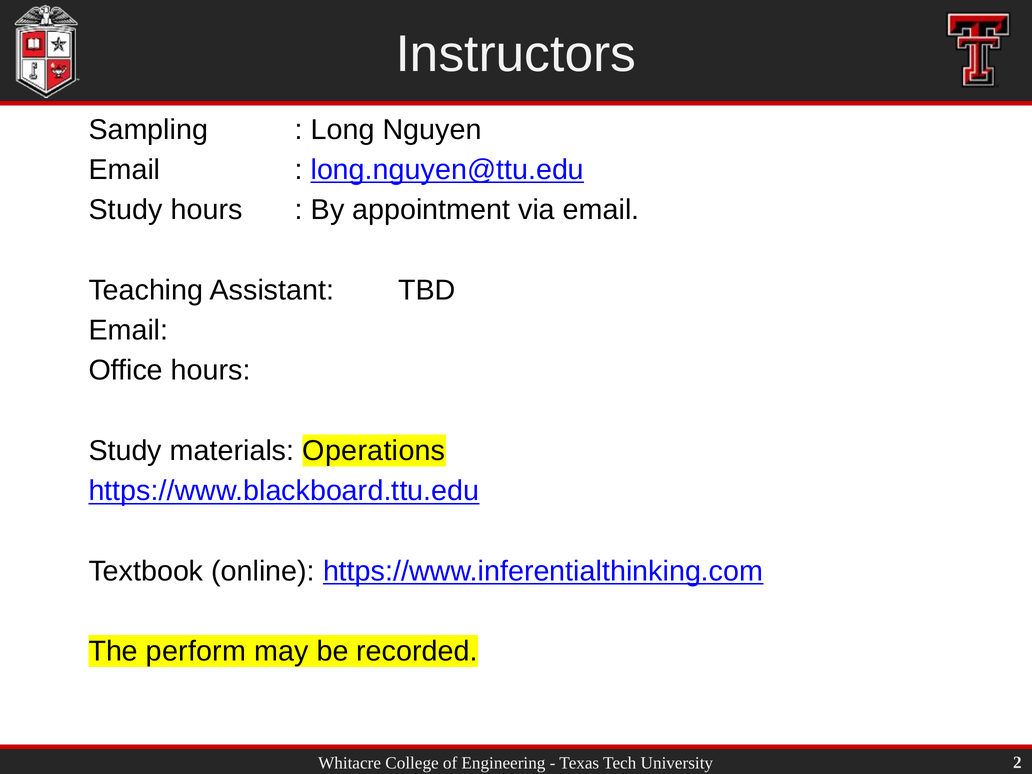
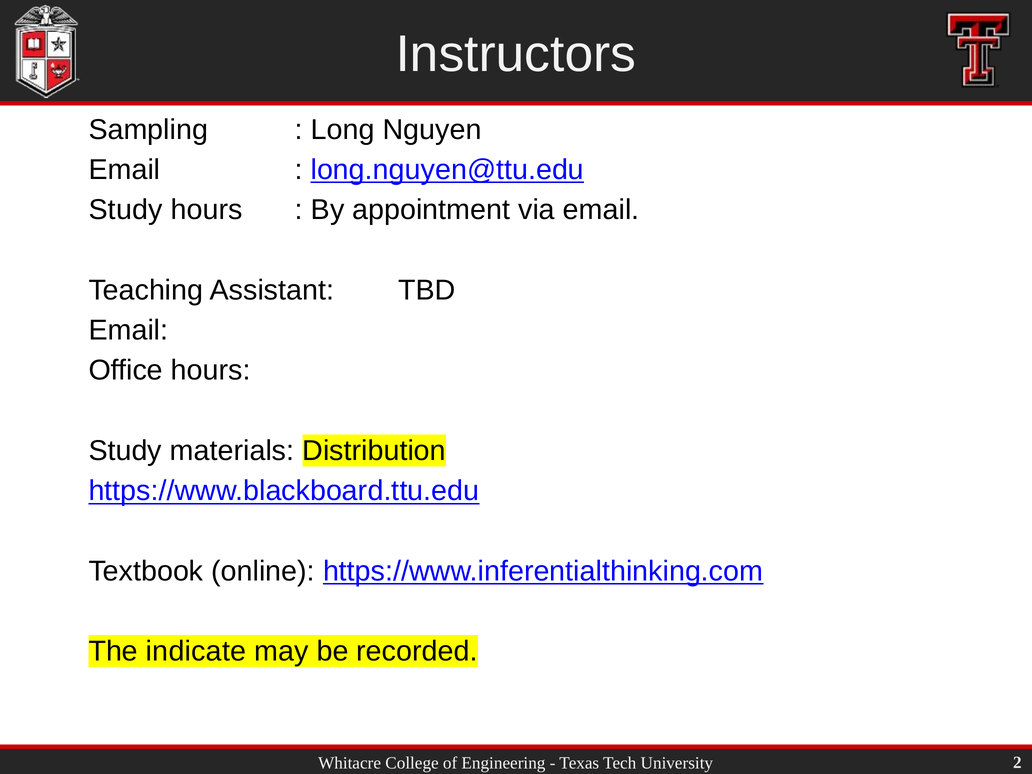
Operations: Operations -> Distribution (374, 451)
perform: perform -> indicate (196, 652)
